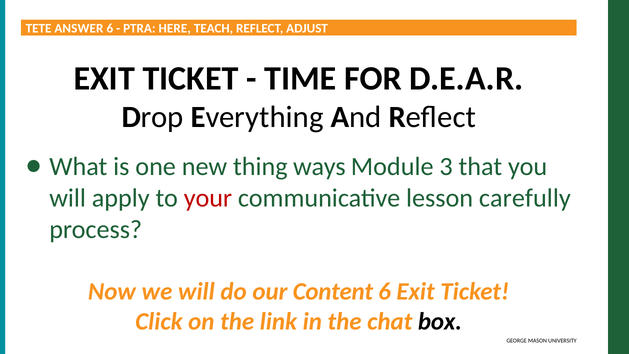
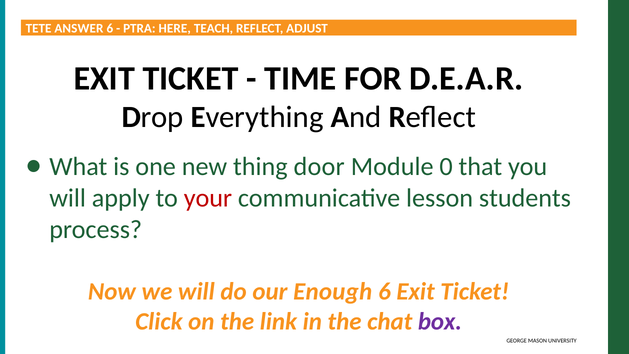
ways: ways -> door (319, 167)
3: 3 -> 0 (446, 167)
carefully: carefully -> students (525, 198)
Content: Content -> Enough (333, 291)
box colour: black -> purple (440, 321)
